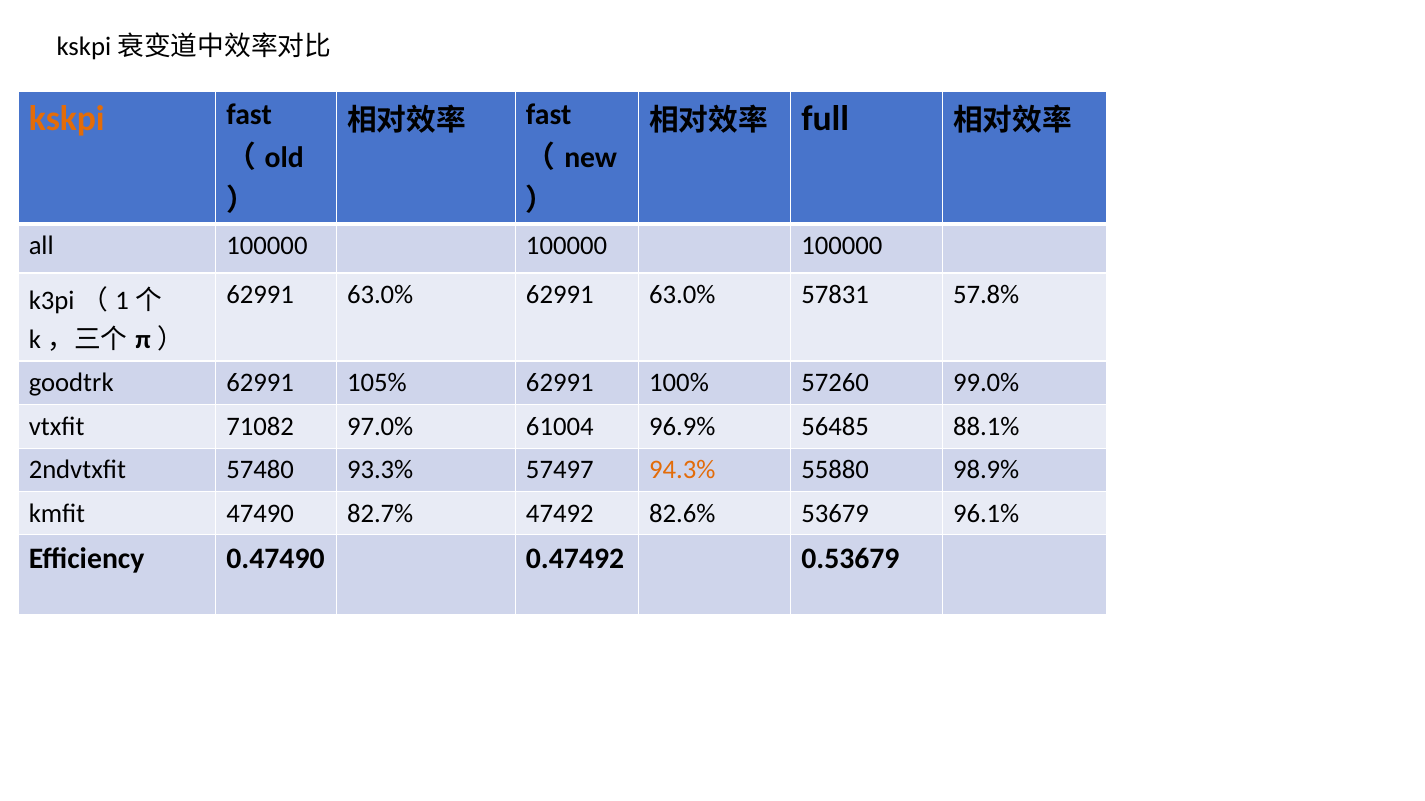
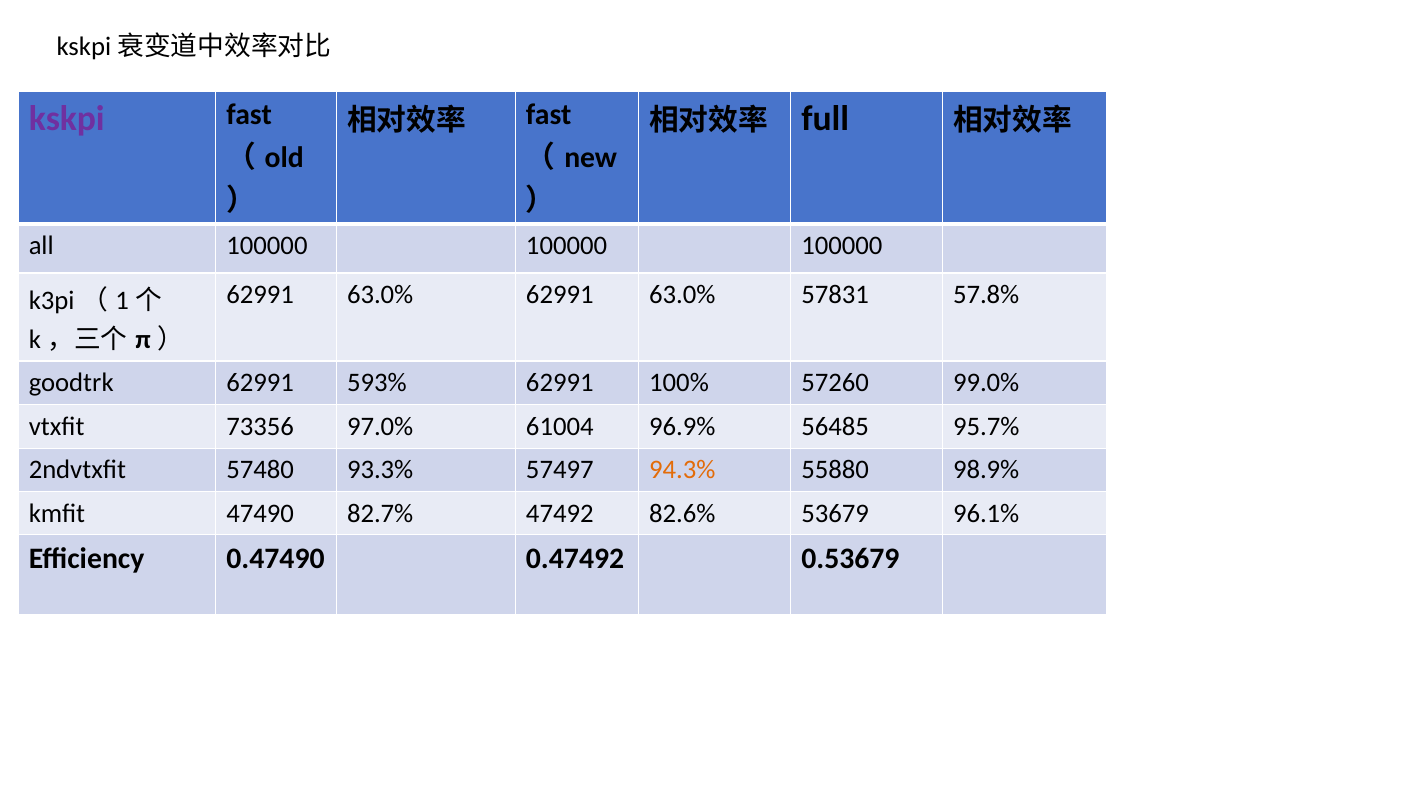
kskpi colour: orange -> purple (67, 118)
105%: 105% -> 593% (377, 383)
71082: 71082 -> 73356 (260, 427)
88.1%: 88.1% -> 95.7% (986, 427)
